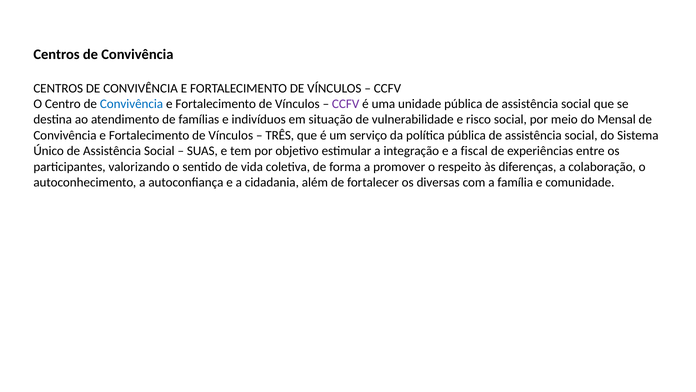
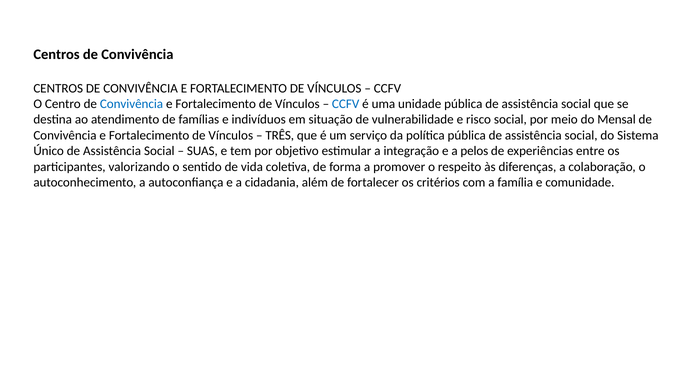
CCFV colour: purple -> blue (346, 104)
fiscal: fiscal -> pelos (474, 151)
diversas: diversas -> critérios (438, 182)
